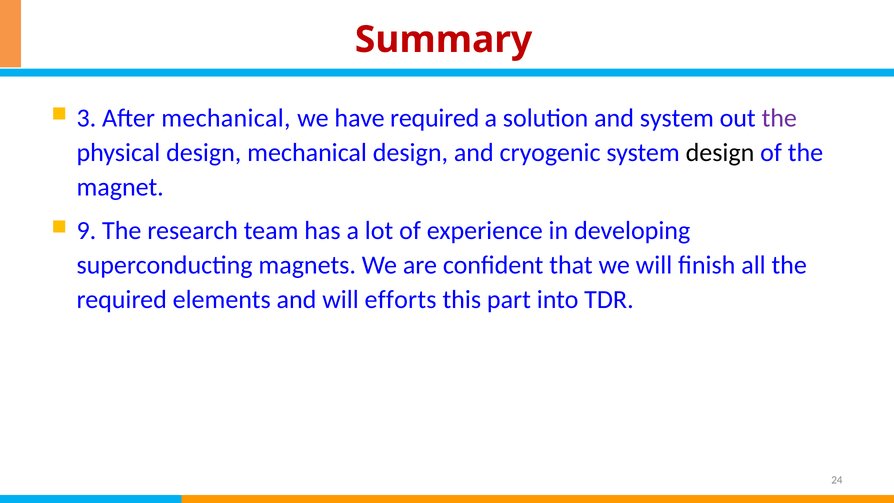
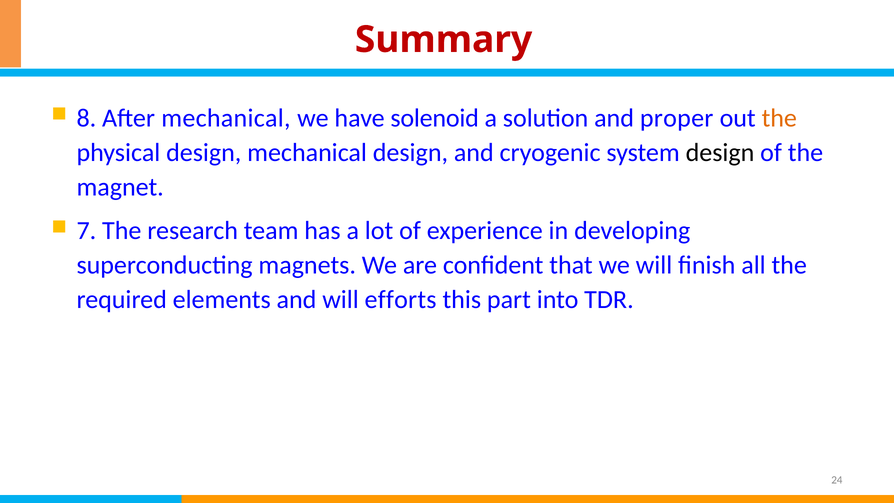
3: 3 -> 8 (86, 118)
have required: required -> solenoid (435, 118)
and system: system -> proper (677, 118)
the colour: purple -> orange (779, 118)
9: 9 -> 7 (86, 231)
